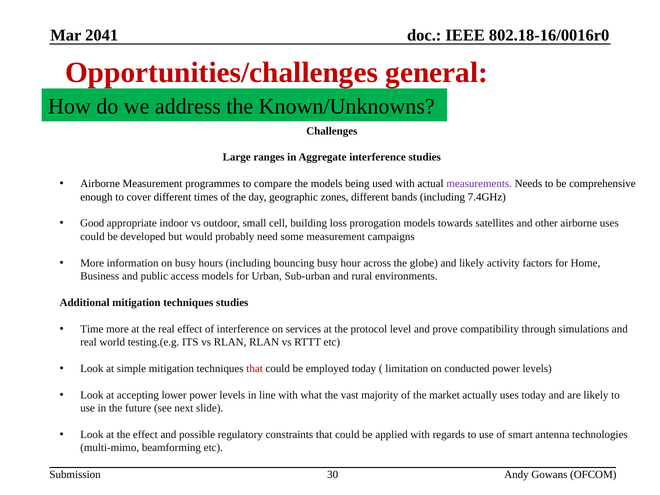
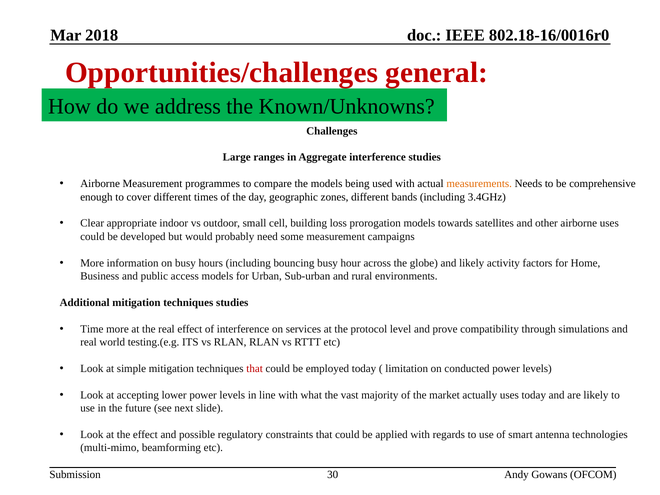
2041: 2041 -> 2018 (102, 35)
measurements colour: purple -> orange (479, 184)
7.4GHz: 7.4GHz -> 3.4GHz (487, 197)
Good: Good -> Clear (92, 223)
